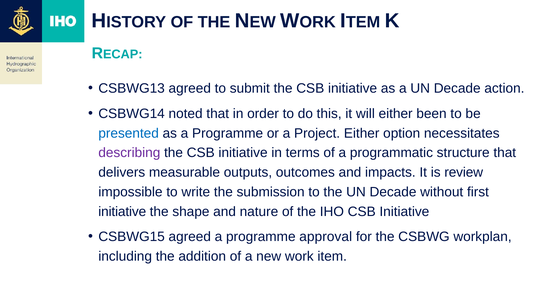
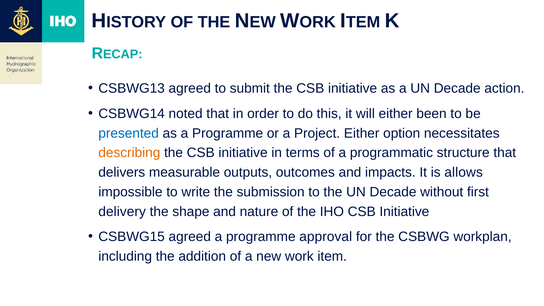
describing colour: purple -> orange (129, 153)
review: review -> allows (464, 172)
initiative: initiative -> delivery (122, 212)
